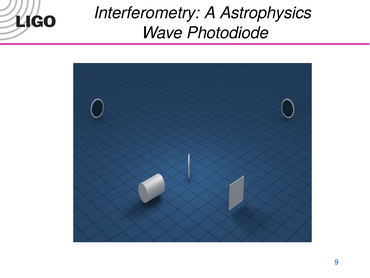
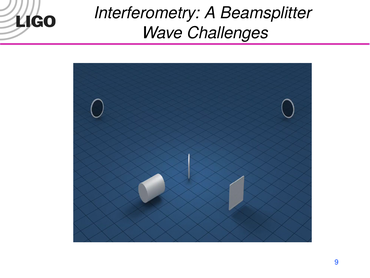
Astrophysics: Astrophysics -> Beamsplitter (266, 13)
Photodiode: Photodiode -> Challenges (228, 33)
